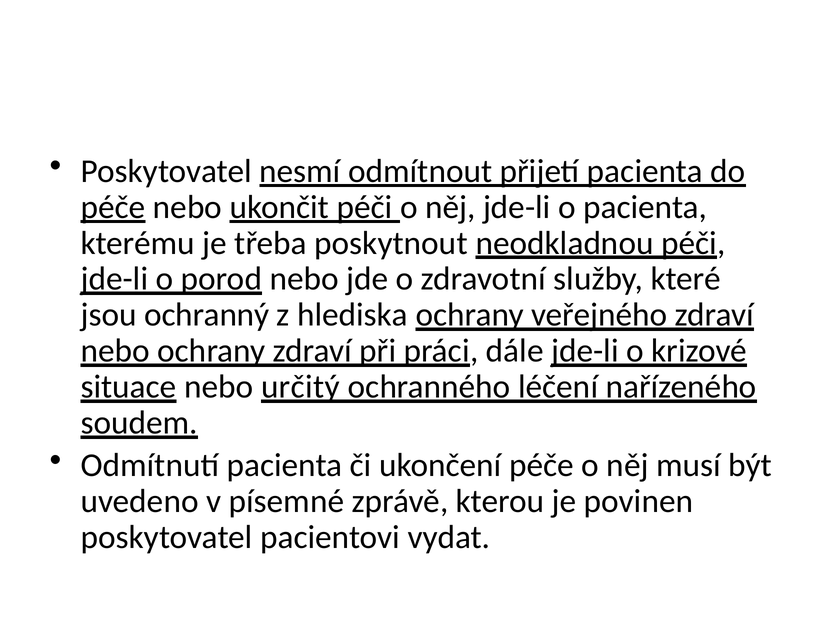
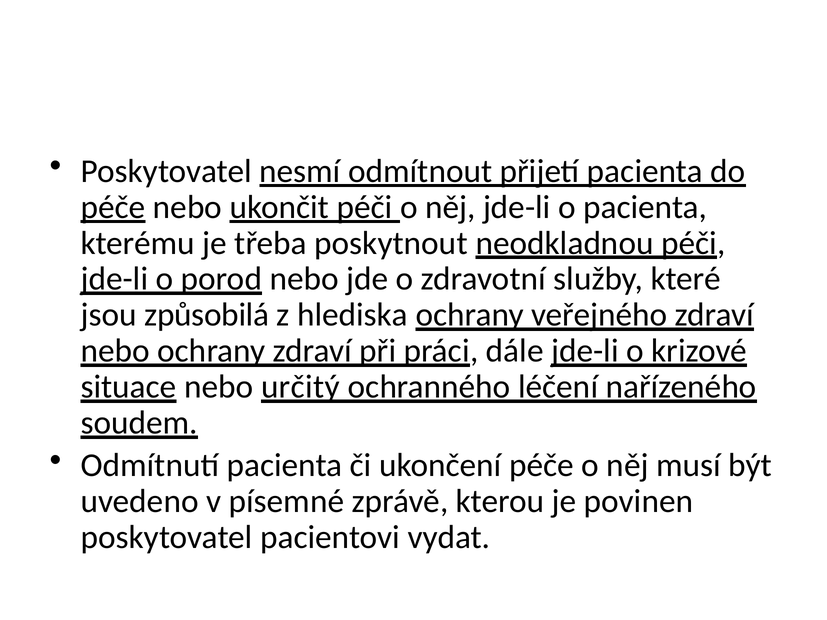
ochranný: ochranný -> způsobilá (207, 315)
